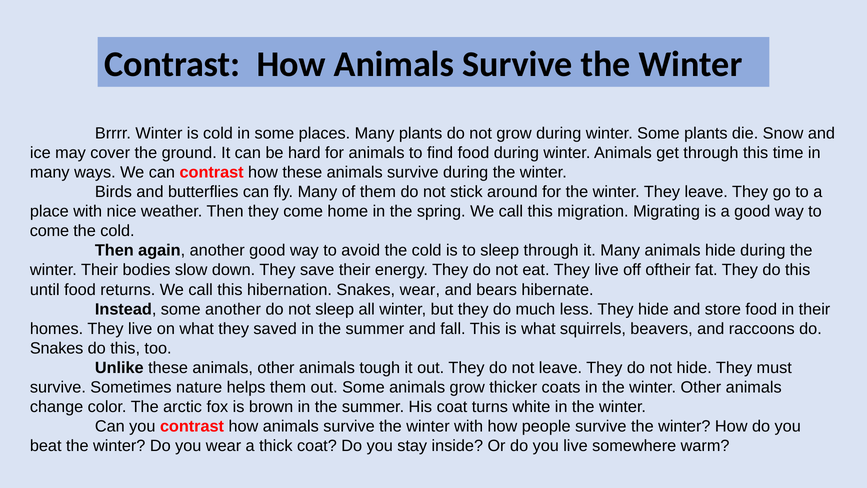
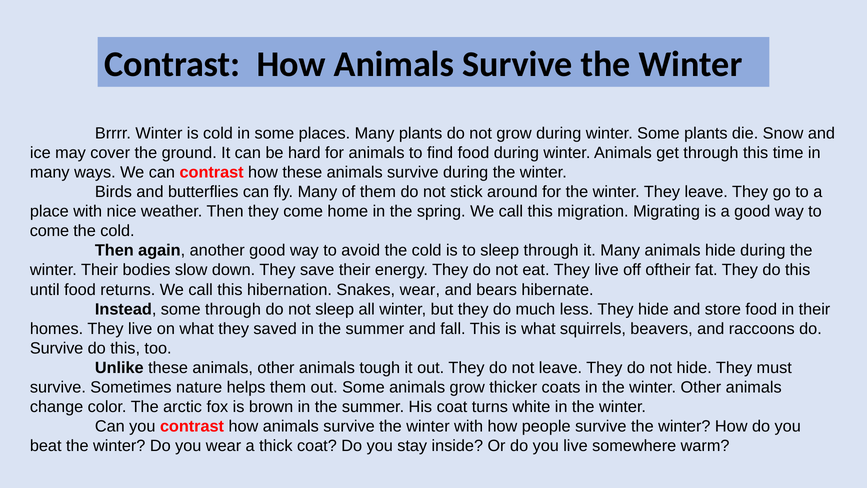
some another: another -> through (233, 309)
Snakes: Snakes -> Survive (57, 348)
